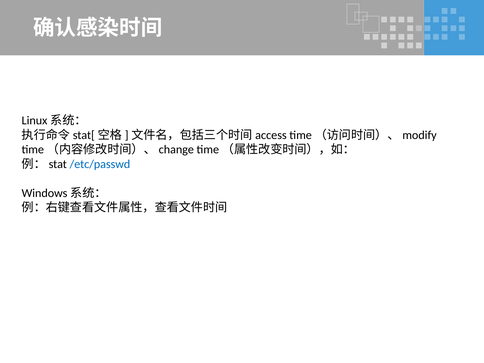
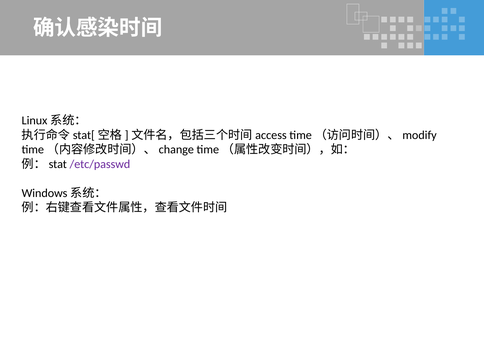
/etc/passwd colour: blue -> purple (100, 164)
